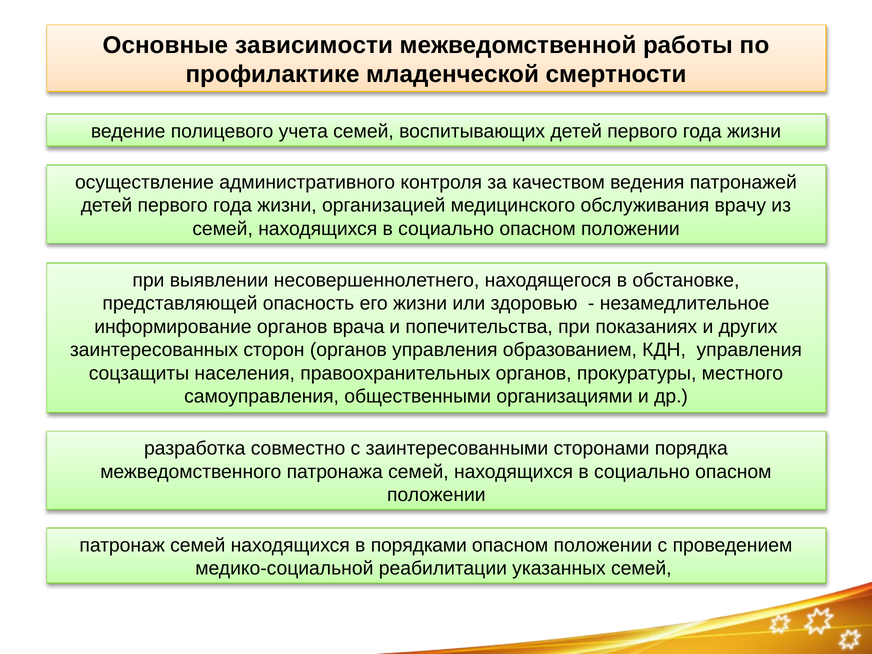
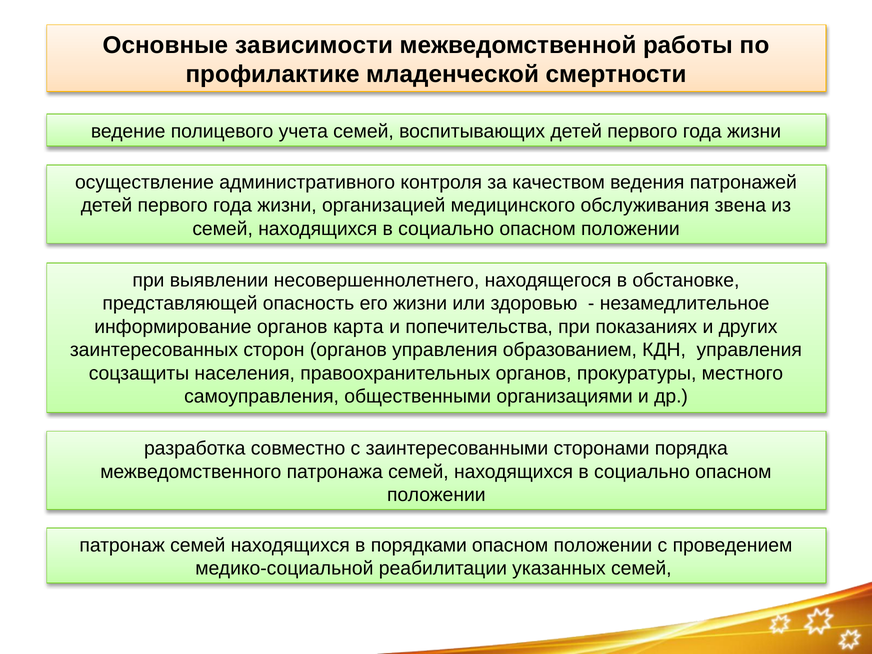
врачу: врачу -> звена (740, 206)
врача: врача -> карта (358, 327)
